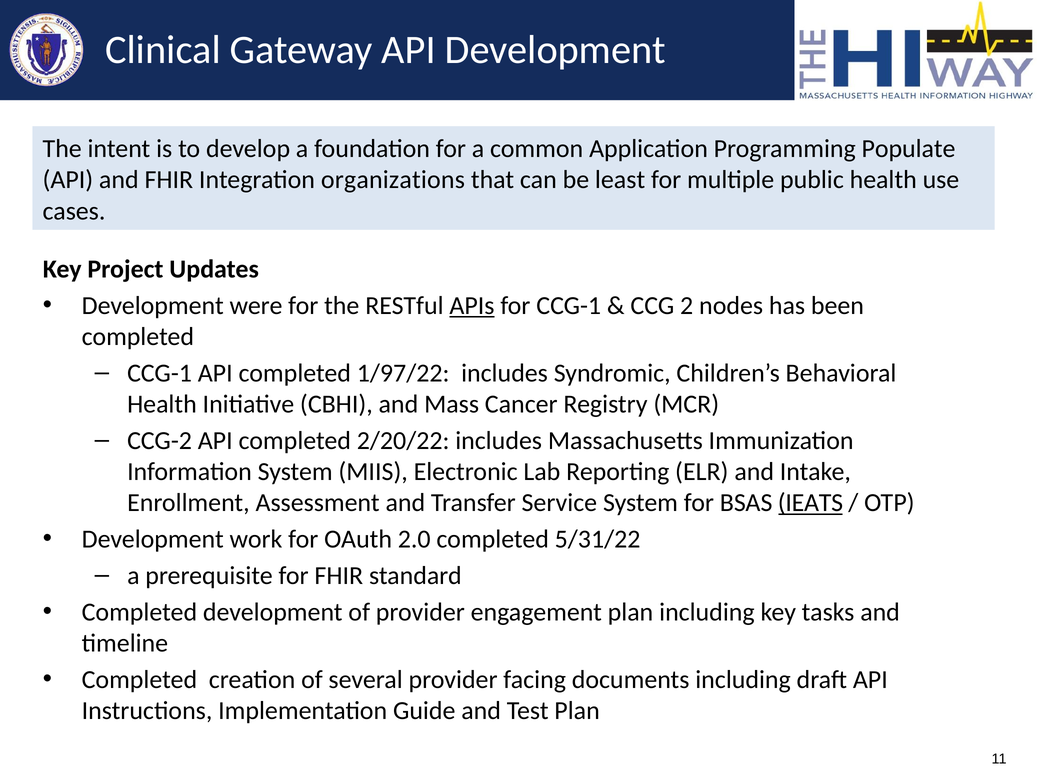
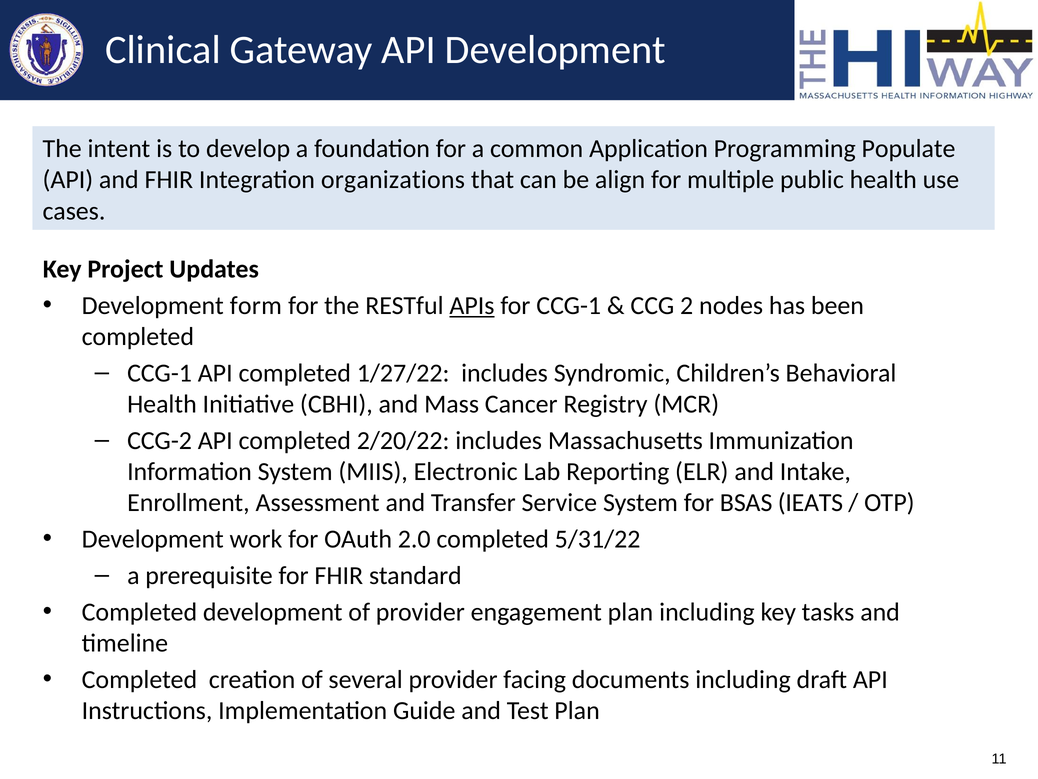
least: least -> align (620, 180)
were: were -> form (256, 305)
1/97/22: 1/97/22 -> 1/27/22 (403, 373)
IEATS underline: present -> none (811, 503)
